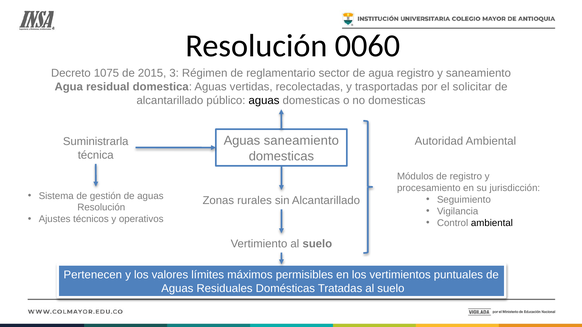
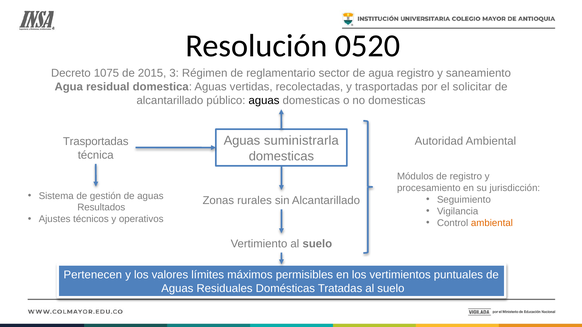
0060: 0060 -> 0520 (367, 46)
Aguas saneamiento: saneamiento -> suministrarla (301, 141)
Suministrarla: Suministrarla -> Trasportadas (96, 142)
Resolución: Resolución -> Resultados (101, 208)
ambiental colour: black -> orange (492, 223)
